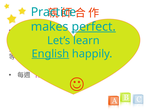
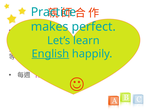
perfect underline: present -> none (94, 27)
